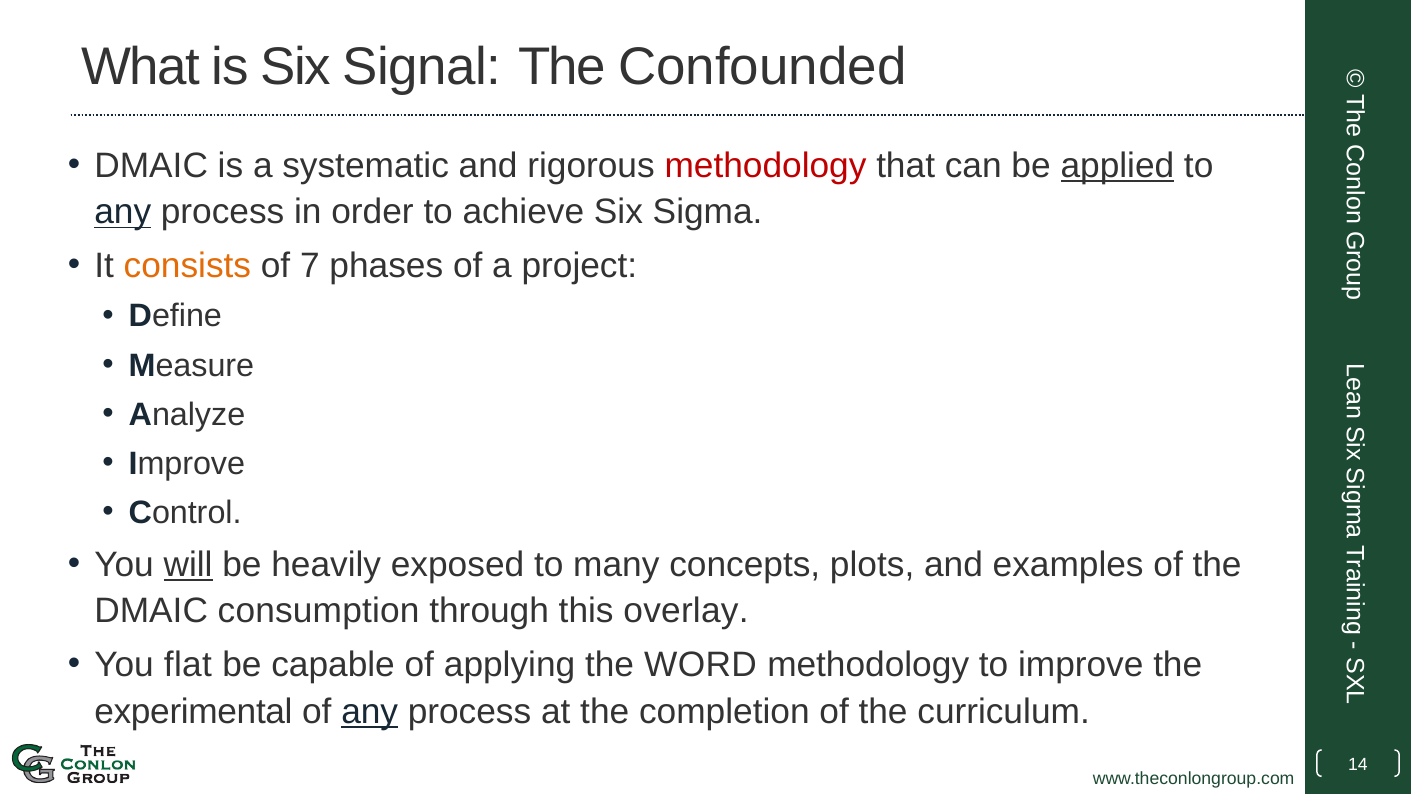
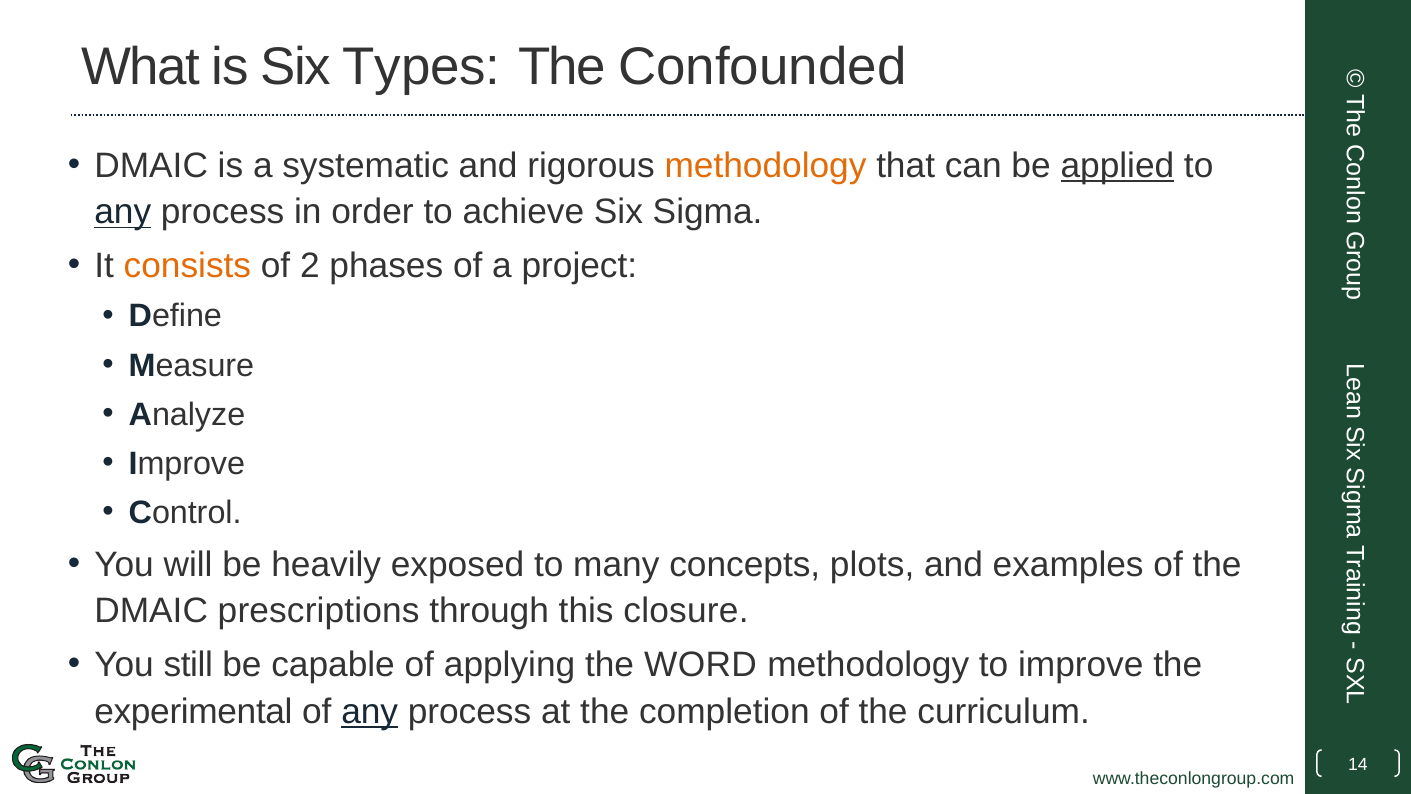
Signal: Signal -> Types (422, 67)
methodology colour: red -> orange (765, 165)
7: 7 -> 2 (310, 266)
will underline: present -> none (188, 565)
consumption: consumption -> prescriptions (319, 611)
overlay: overlay -> closure (686, 611)
flat: flat -> still (188, 665)
